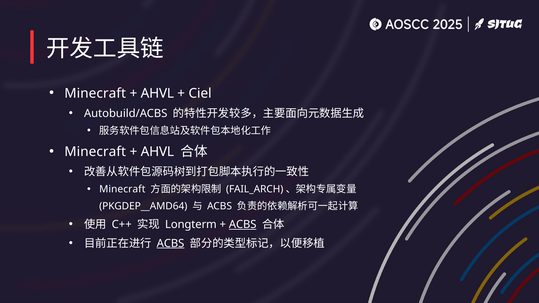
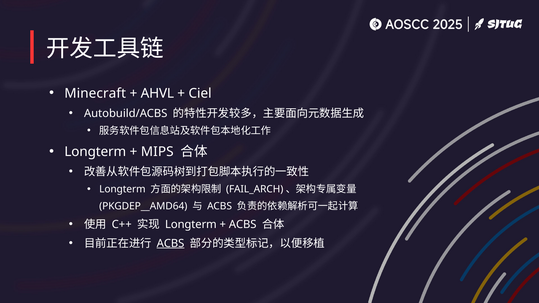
Minecraft: Minecraft -> Longterm (95, 152)
AHVL: AHVL -> MIPS (157, 152)
Minecraft: Minecraft -> Longterm (122, 189)
ACBS underline: present -> none (243, 225)
